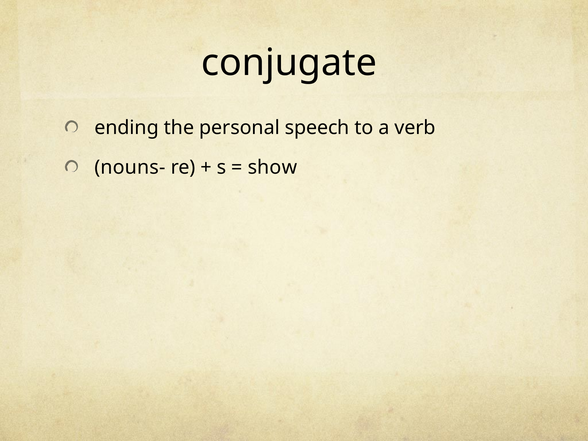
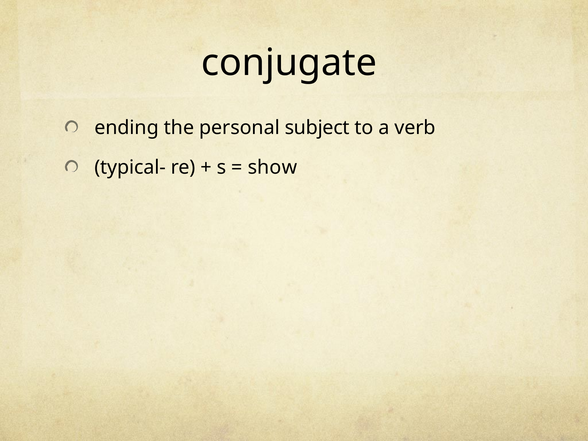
speech: speech -> subject (317, 128)
nouns-: nouns- -> typical- (130, 168)
